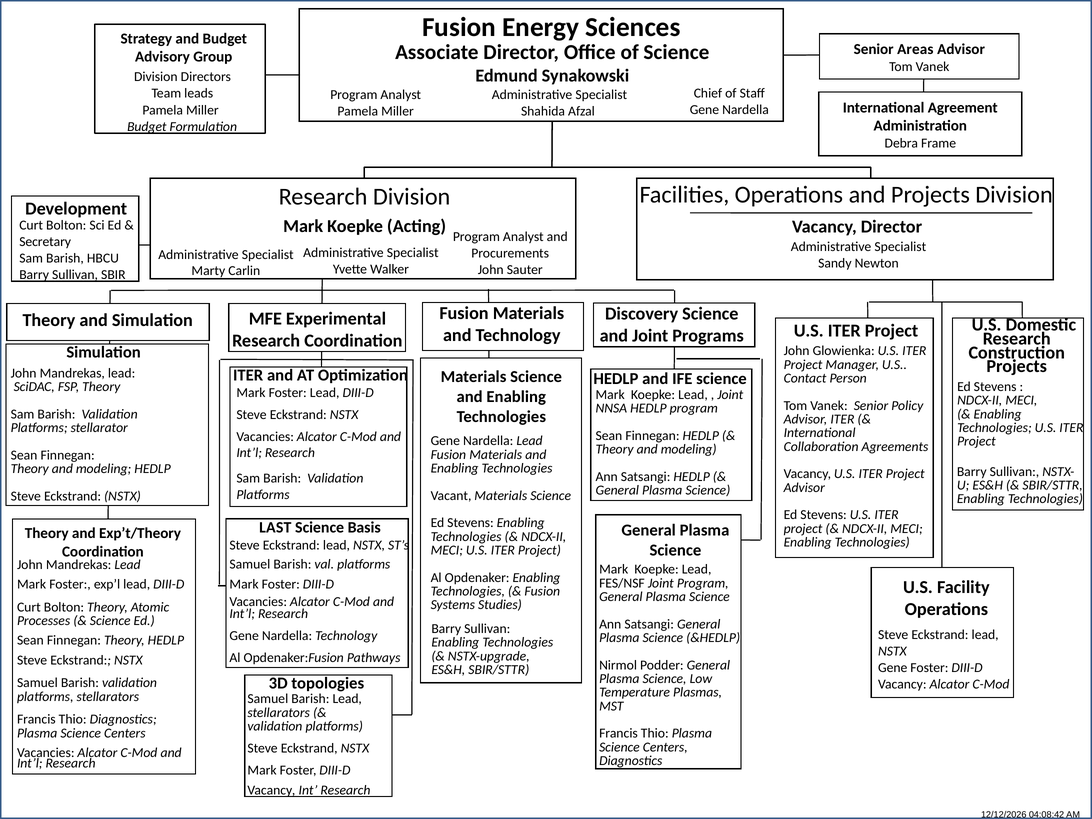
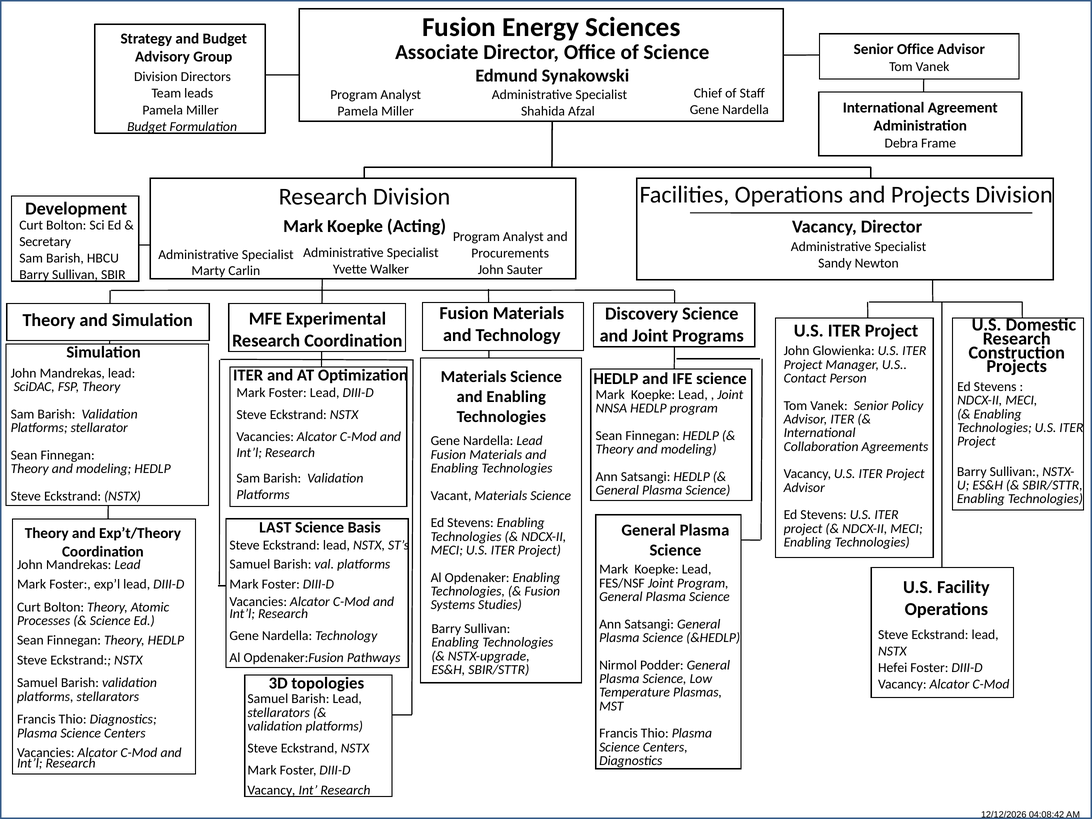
Senior Areas: Areas -> Office (915, 49)
Gene: Gene -> Hefei (893, 668)
